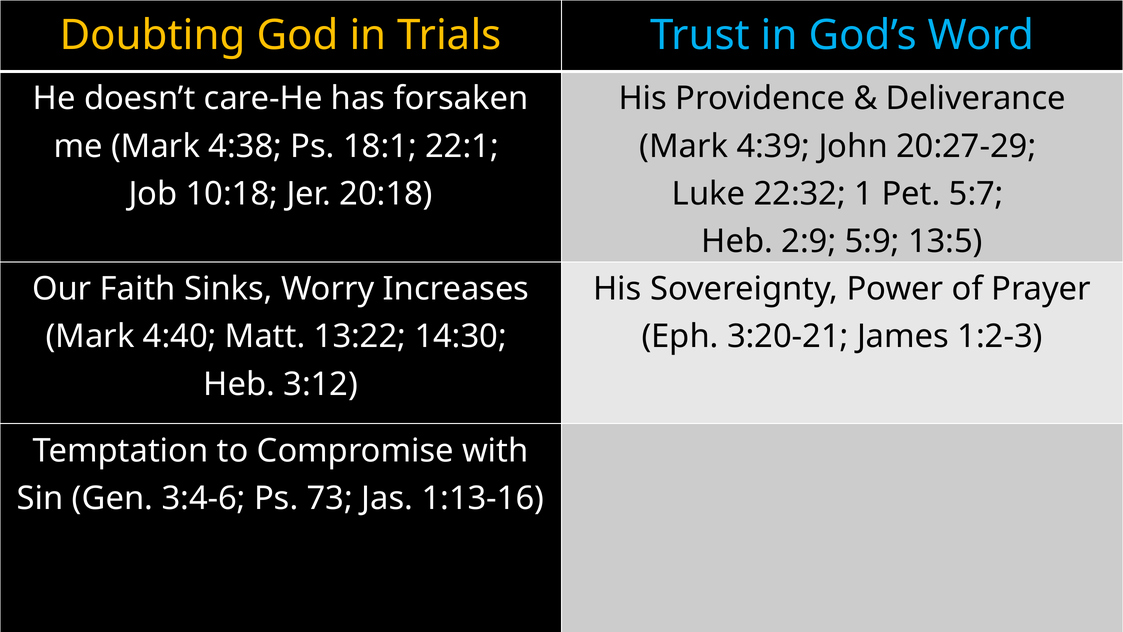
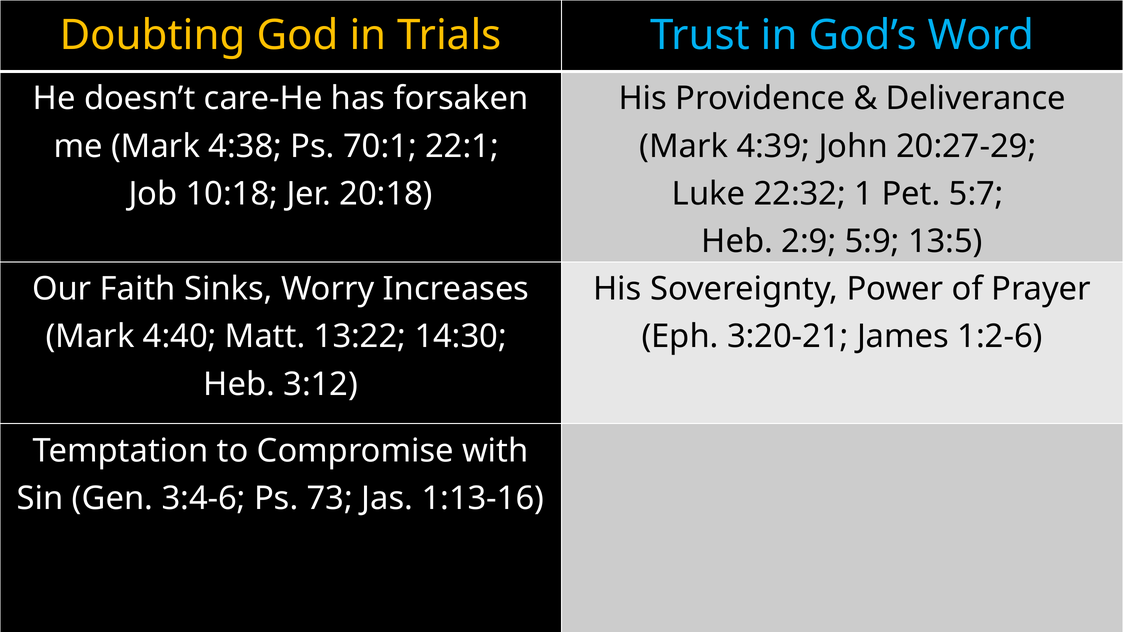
18:1: 18:1 -> 70:1 (380, 146)
1:2-3: 1:2-3 -> 1:2-6 (1000, 336)
